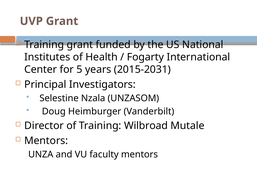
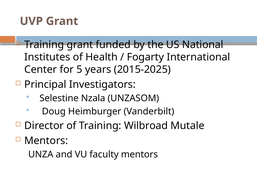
2015-2031: 2015-2031 -> 2015-2025 (142, 69)
